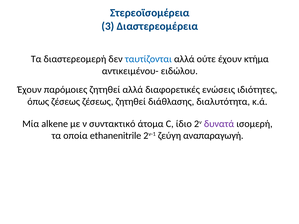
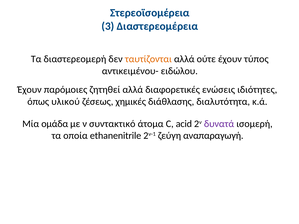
ταυτίζονται colour: blue -> orange (148, 59)
κτήμα: κτήμα -> τύπος (256, 59)
όπως ζέσεως: ζέσεως -> υλικού (66, 102)
ζέσεως ζητηθεί: ζητηθεί -> χημικές (131, 102)
alkene: alkene -> ομάδα (55, 124)
ίδιο: ίδιο -> acid (184, 124)
